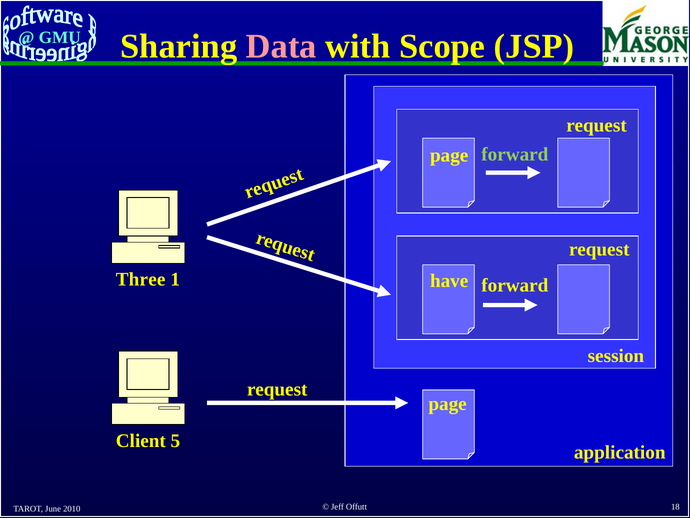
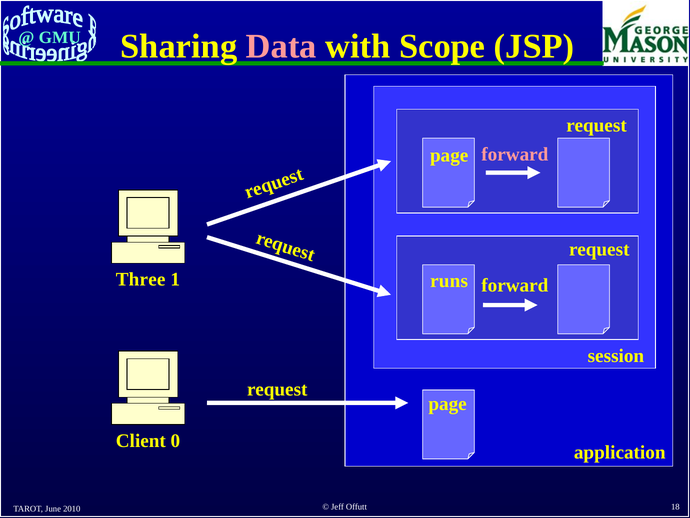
forward colour: light green -> pink (515, 154)
have: have -> runs (449, 281)
5: 5 -> 0 (175, 440)
